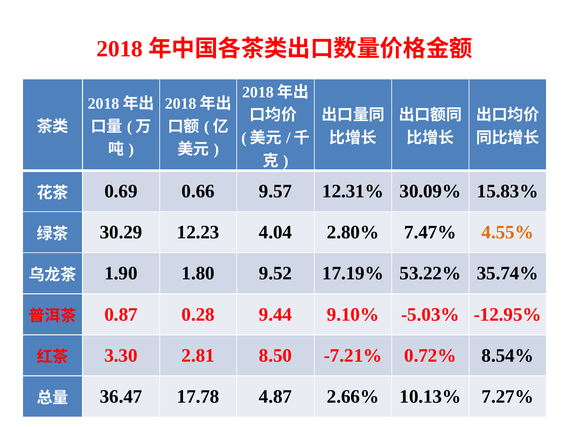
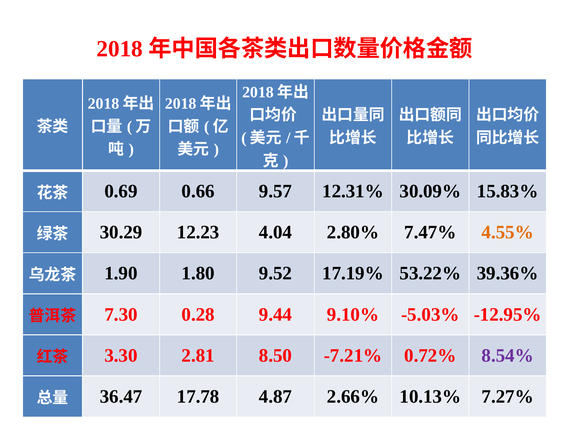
35.74%: 35.74% -> 39.36% (508, 273)
0.87: 0.87 -> 7.30 (121, 314)
8.54% colour: black -> purple (508, 355)
